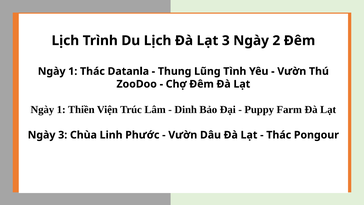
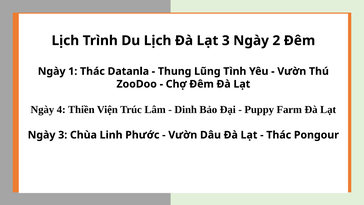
1: 1 -> 4 (61, 109)
